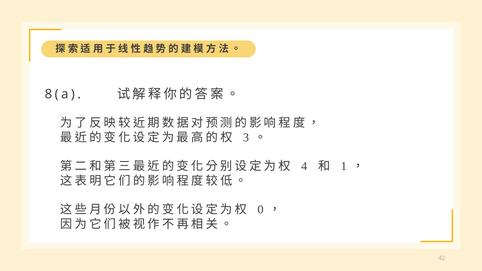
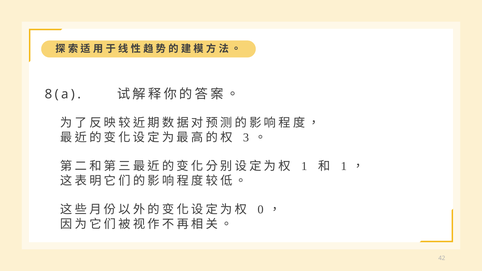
4: 4 -> 1 (304, 166)
